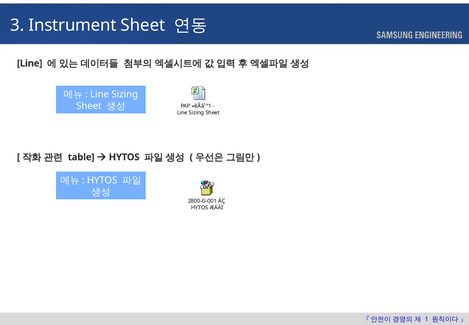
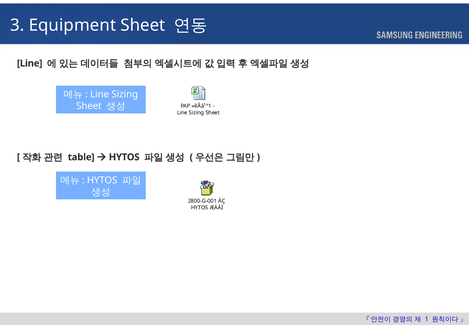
Instrument: Instrument -> Equipment (72, 25)
